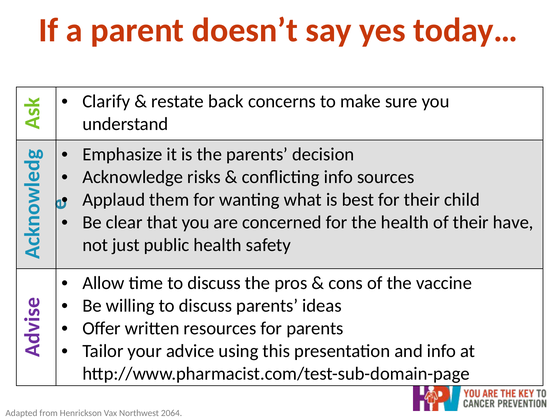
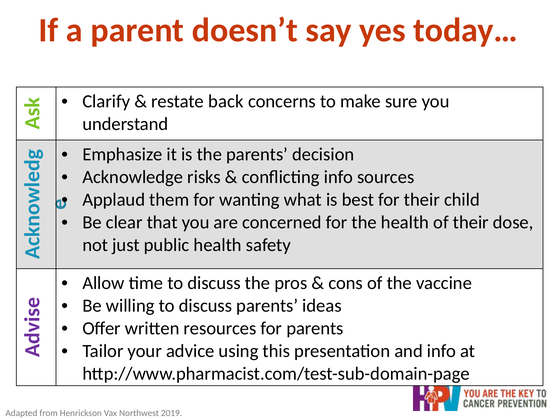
have: have -> dose (513, 222)
2064: 2064 -> 2019 (172, 413)
